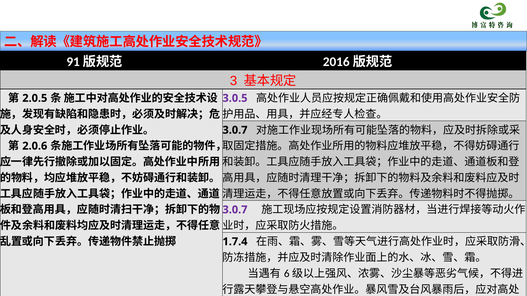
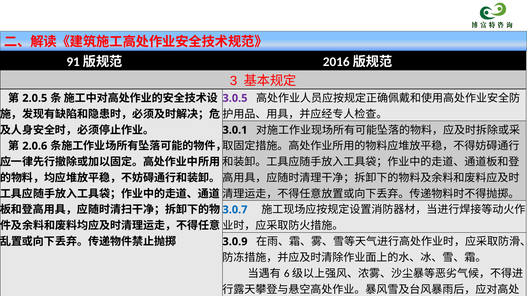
3.0.7: 3.0.7 -> 3.0.1 (235, 130)
3.0.7 colour: purple -> blue (235, 210)
1.7.4: 1.7.4 -> 3.0.9 (235, 242)
